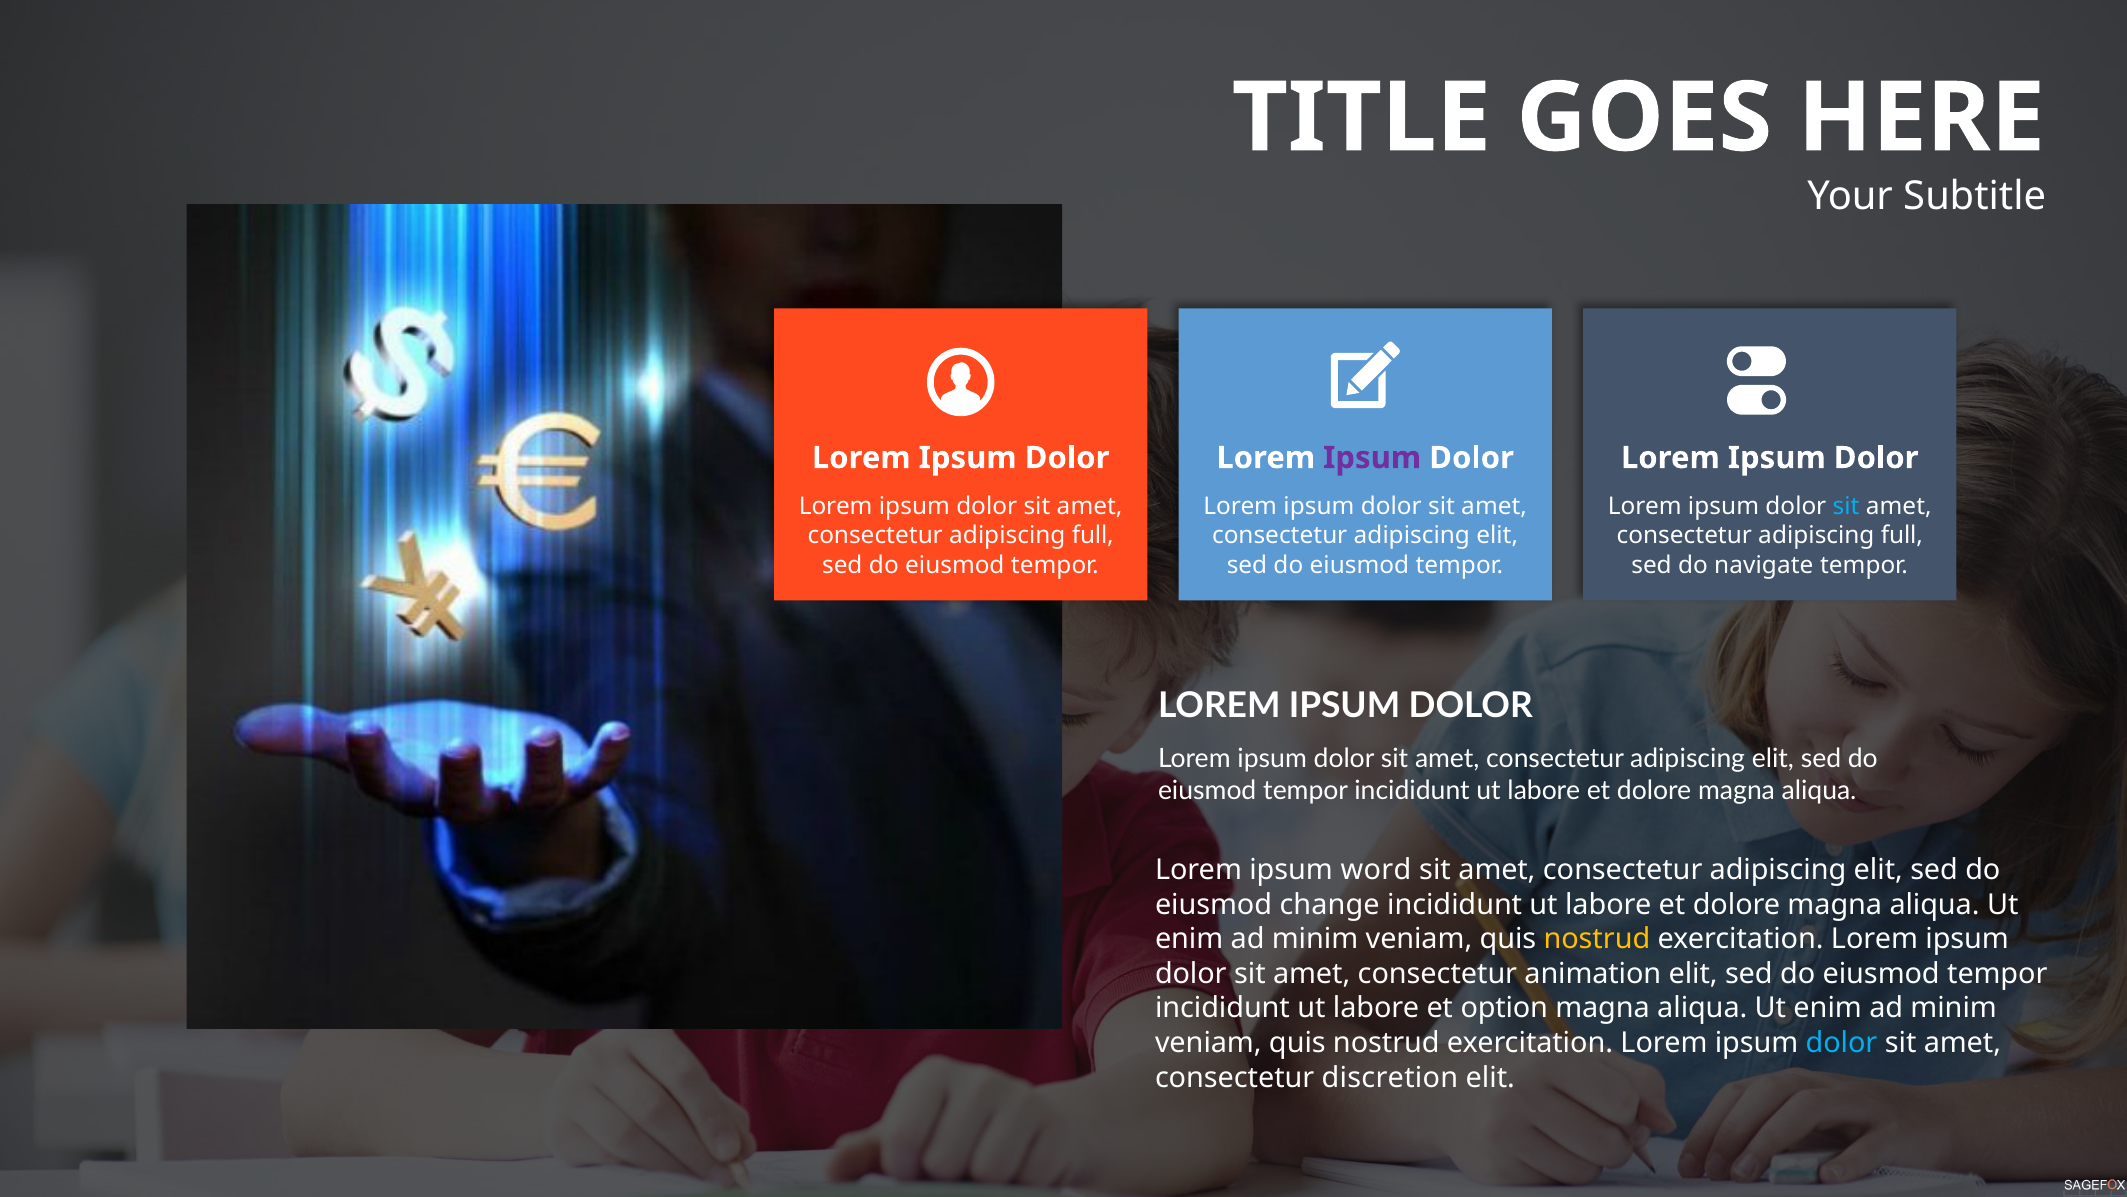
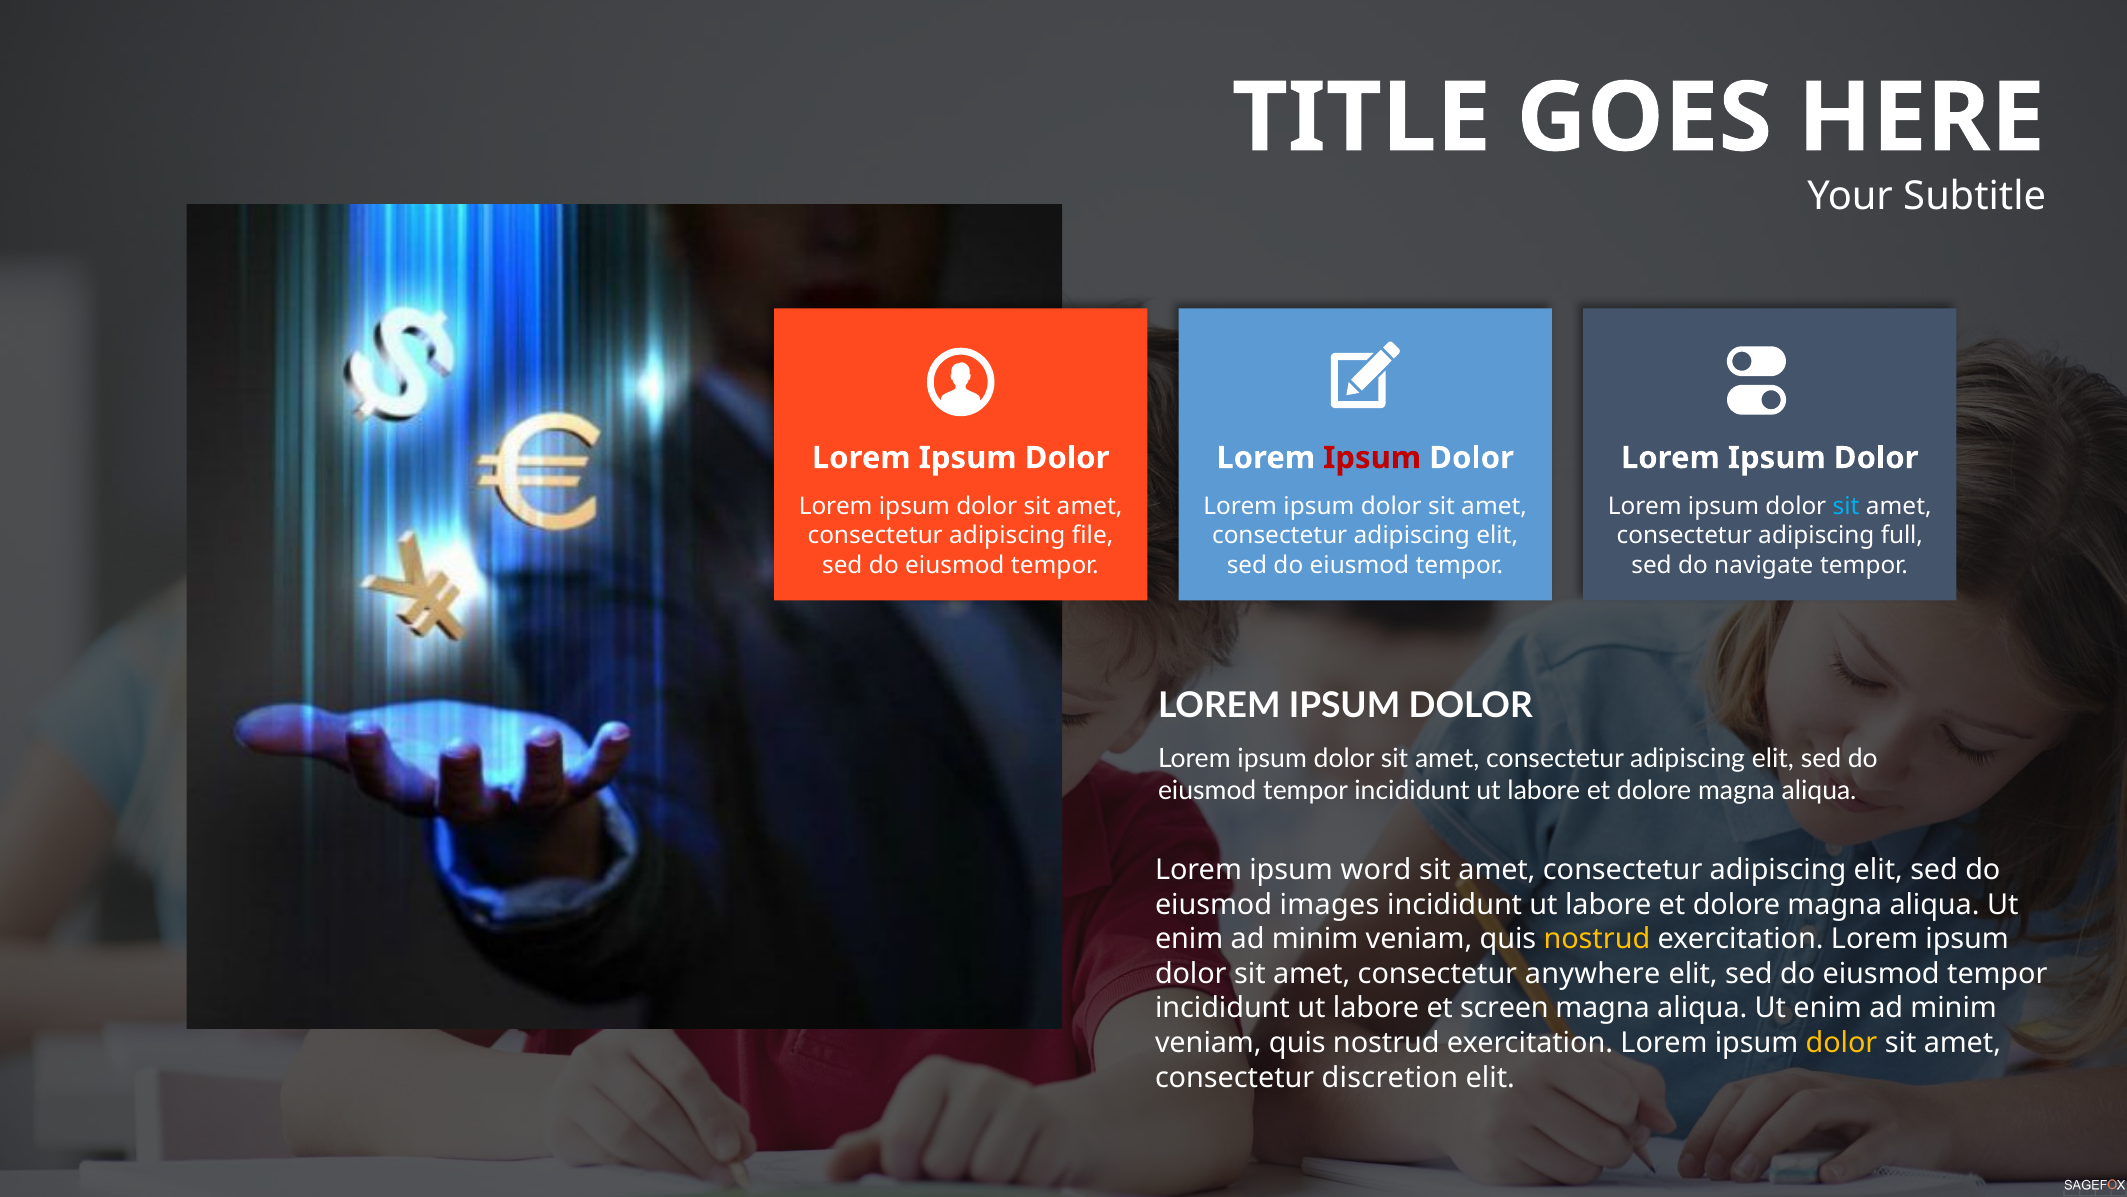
Ipsum colour: purple -> red (1372, 458)
full: full -> file (1093, 536)
change: change -> images (1330, 904)
animation: animation -> anywhere (1593, 973)
option: option -> screen (1504, 1008)
dolor colour: light blue -> yellow (1841, 1043)
